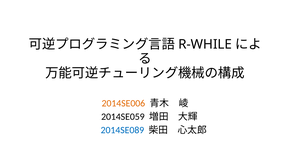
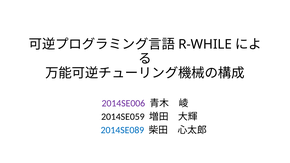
2014SE006 colour: orange -> purple (123, 103)
